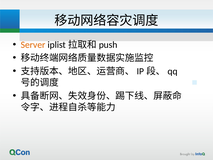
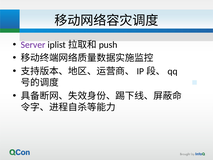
Server colour: orange -> purple (33, 45)
